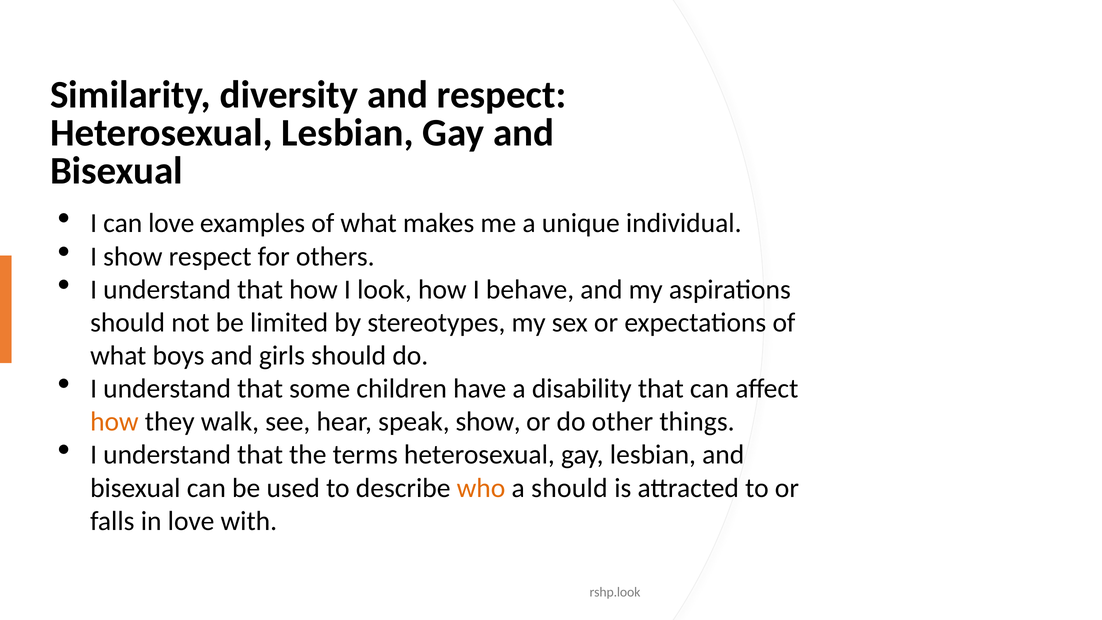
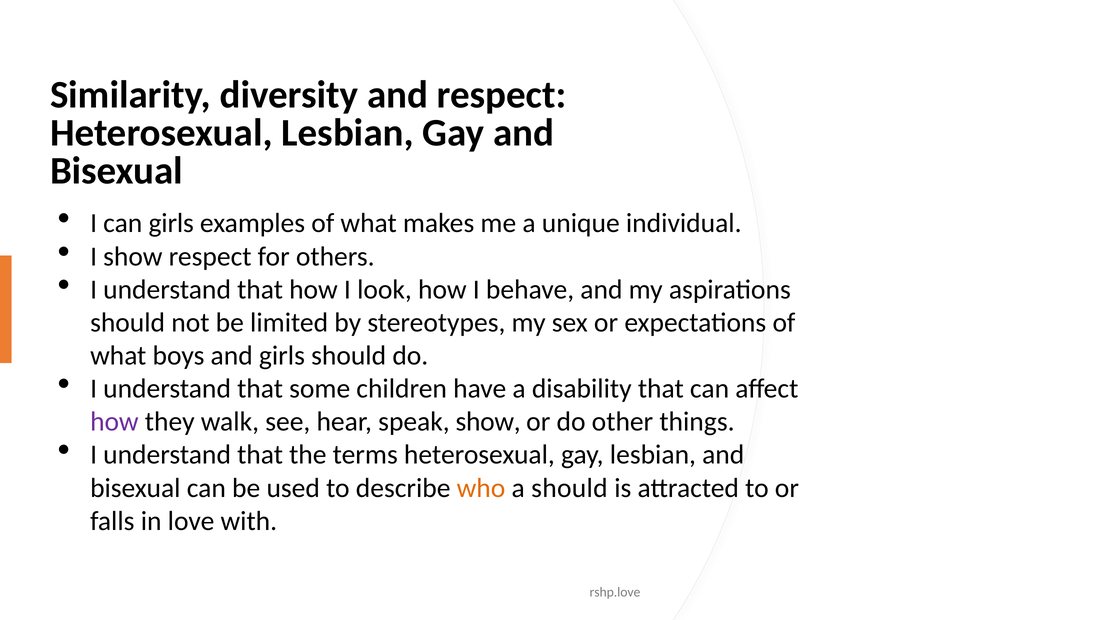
can love: love -> girls (171, 223)
how colour: orange -> purple (114, 422)
rshp.look: rshp.look -> rshp.love (615, 592)
